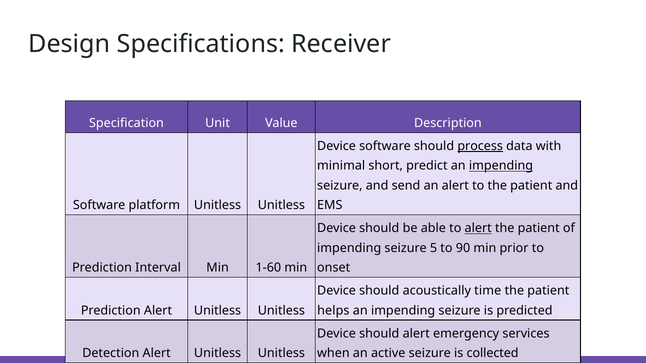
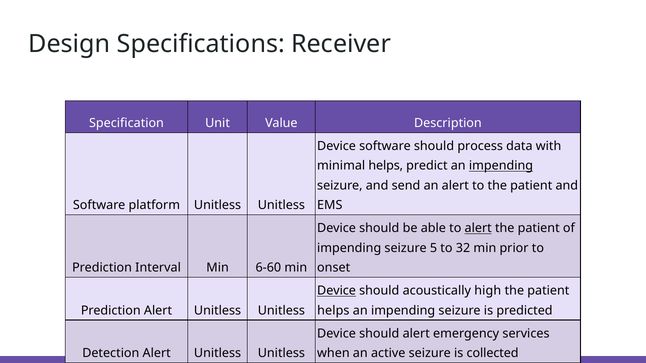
process underline: present -> none (480, 146)
minimal short: short -> helps (386, 166)
90: 90 -> 32 (463, 248)
1-60: 1-60 -> 6-60 (268, 268)
Device underline: none -> present (337, 291)
time: time -> high (488, 291)
